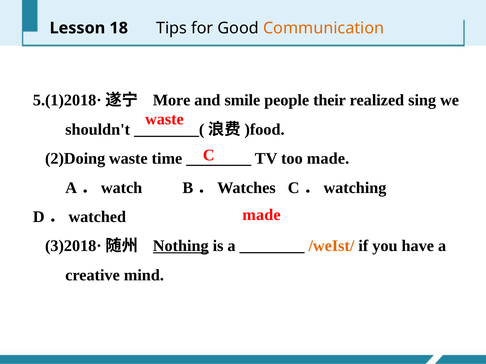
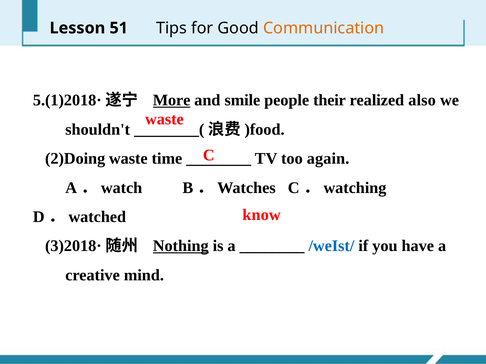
18: 18 -> 51 (119, 28)
More underline: none -> present (172, 100)
sing: sing -> also (422, 100)
too made: made -> again (328, 159)
made: made -> know (262, 215)
/weIst/ colour: orange -> blue (331, 246)
